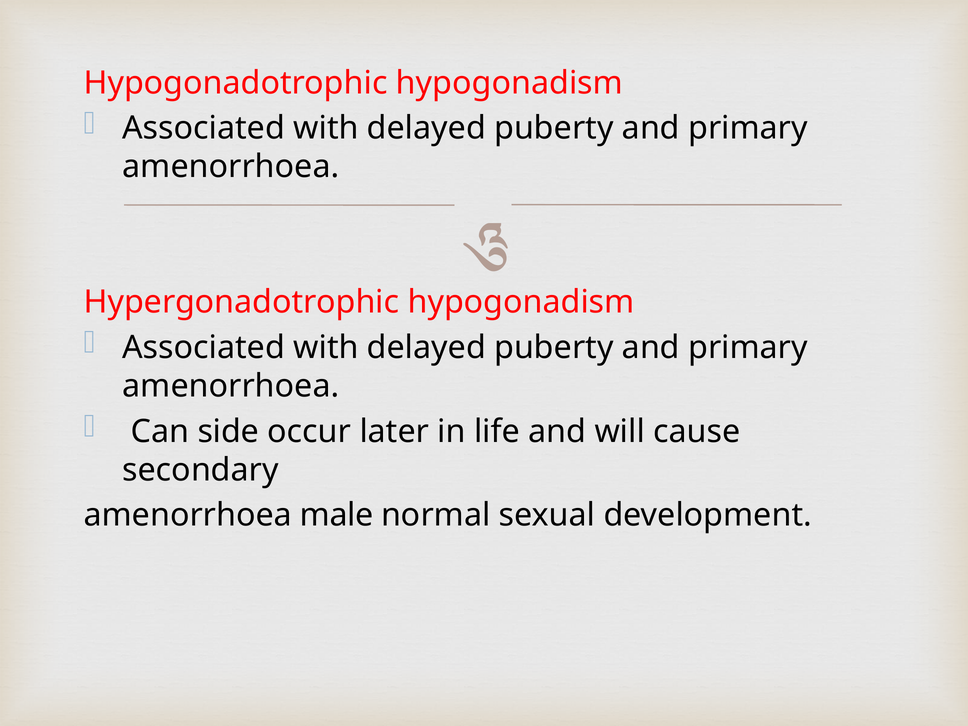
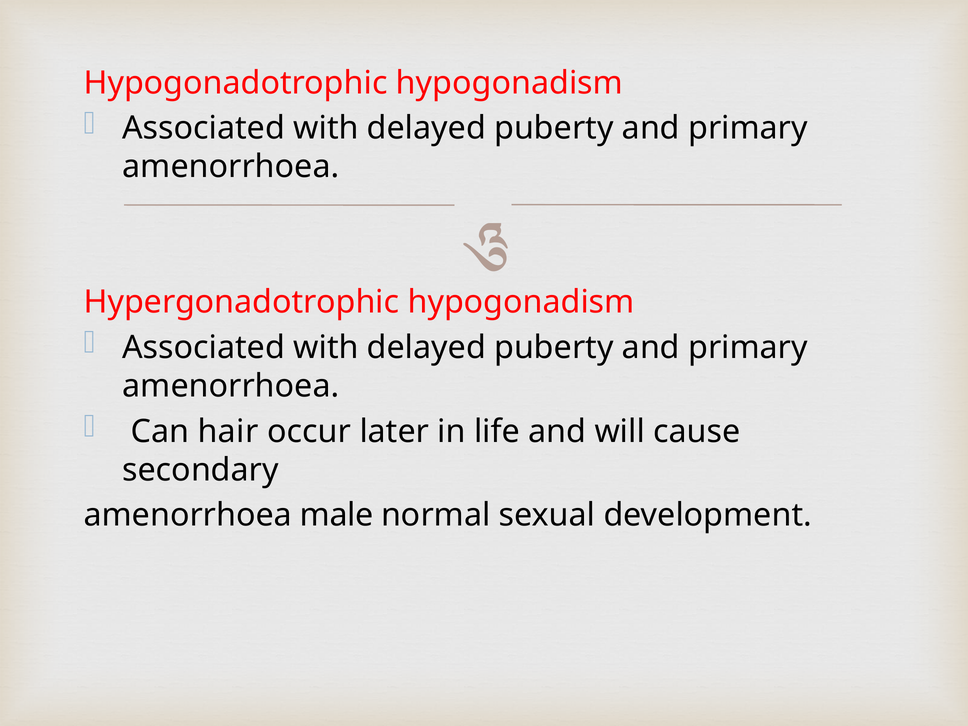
side: side -> hair (228, 431)
